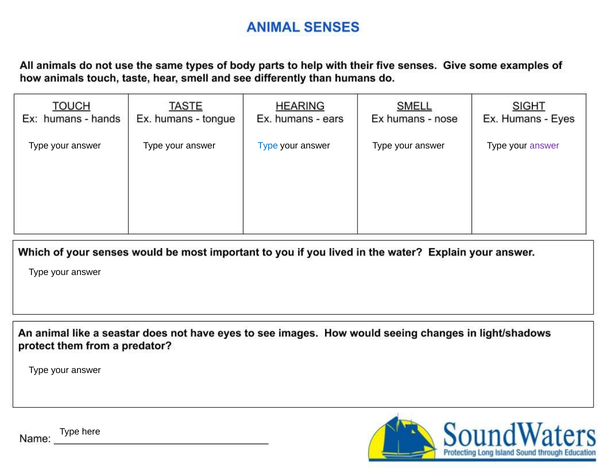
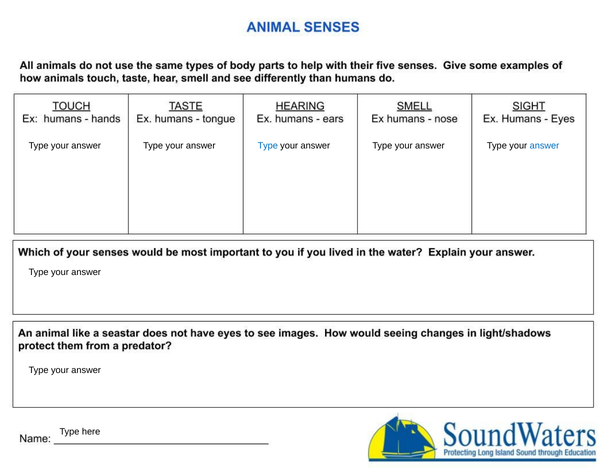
answer colour: purple -> blue (544, 146)
